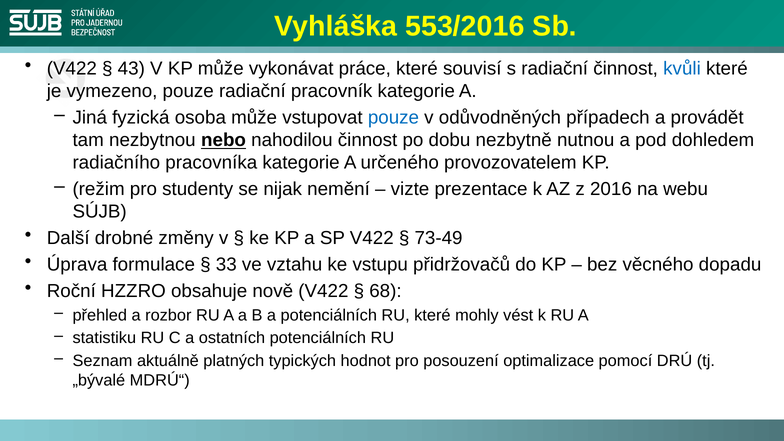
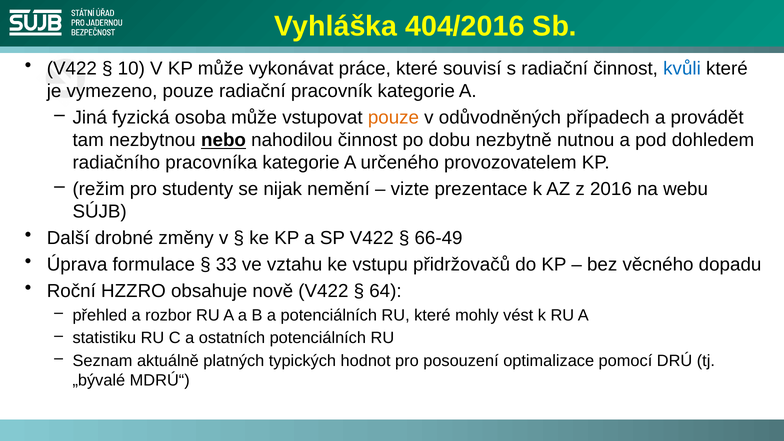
553/2016: 553/2016 -> 404/2016 (465, 26)
43: 43 -> 10 (131, 69)
pouze colour: blue -> orange (393, 118)
73-49: 73-49 -> 66-49 (439, 238)
68: 68 -> 64 (385, 291)
